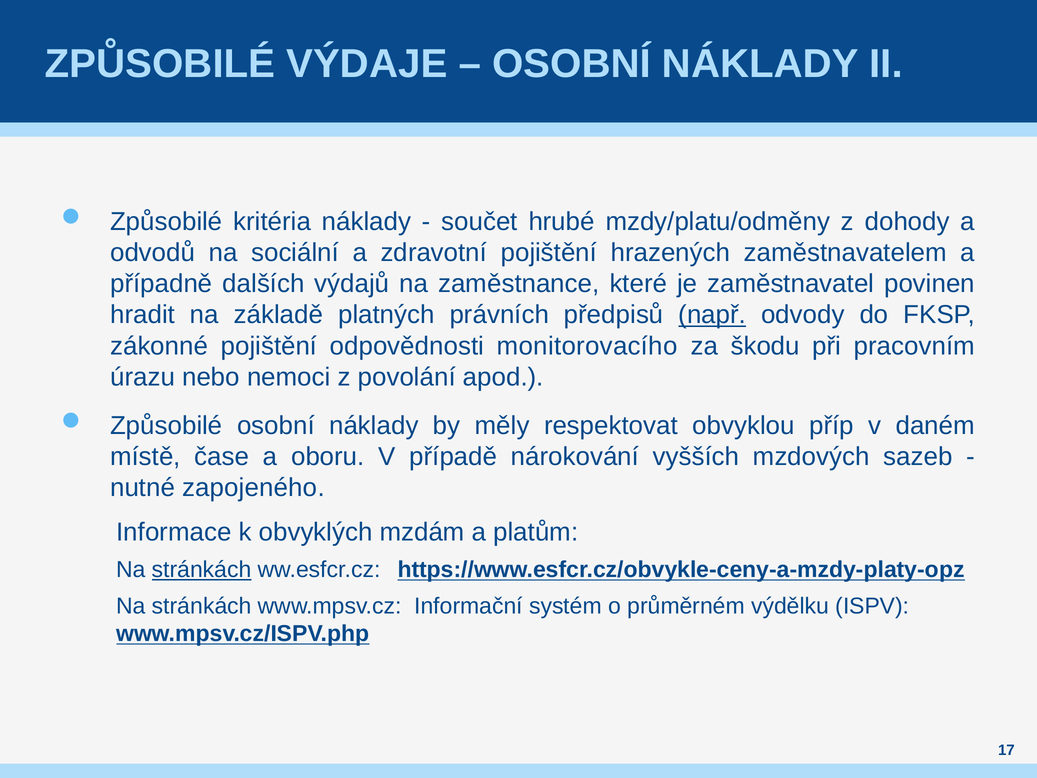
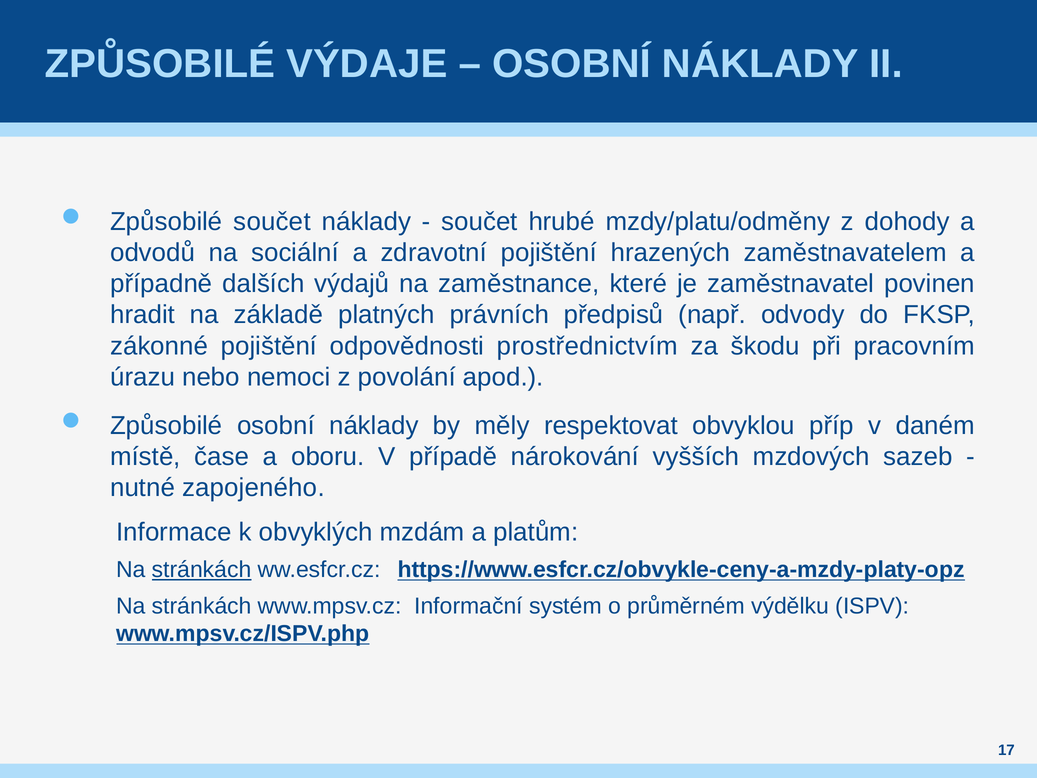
Způsobilé kritéria: kritéria -> součet (272, 222)
např underline: present -> none (712, 315)
monitorovacího: monitorovacího -> prostřednictvím (587, 346)
